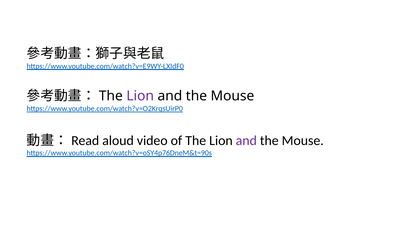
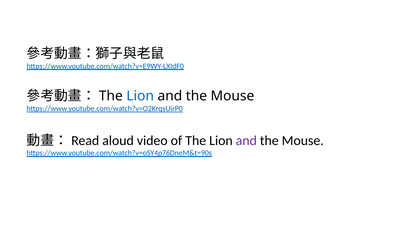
Lion colour: purple -> blue (140, 96)
